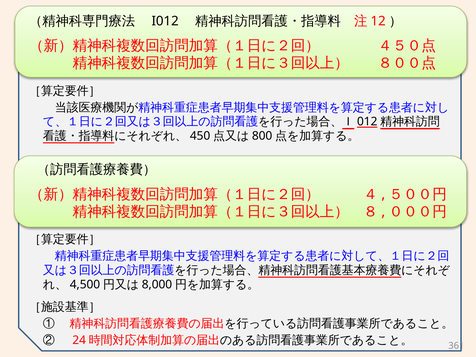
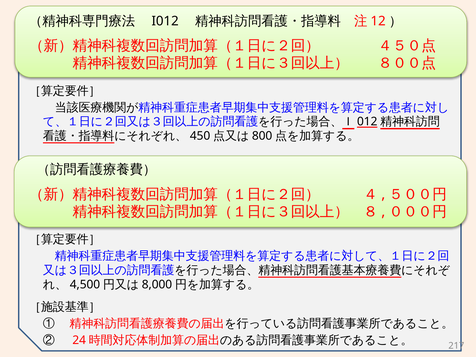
361: 361 -> 217 (456, 346)
